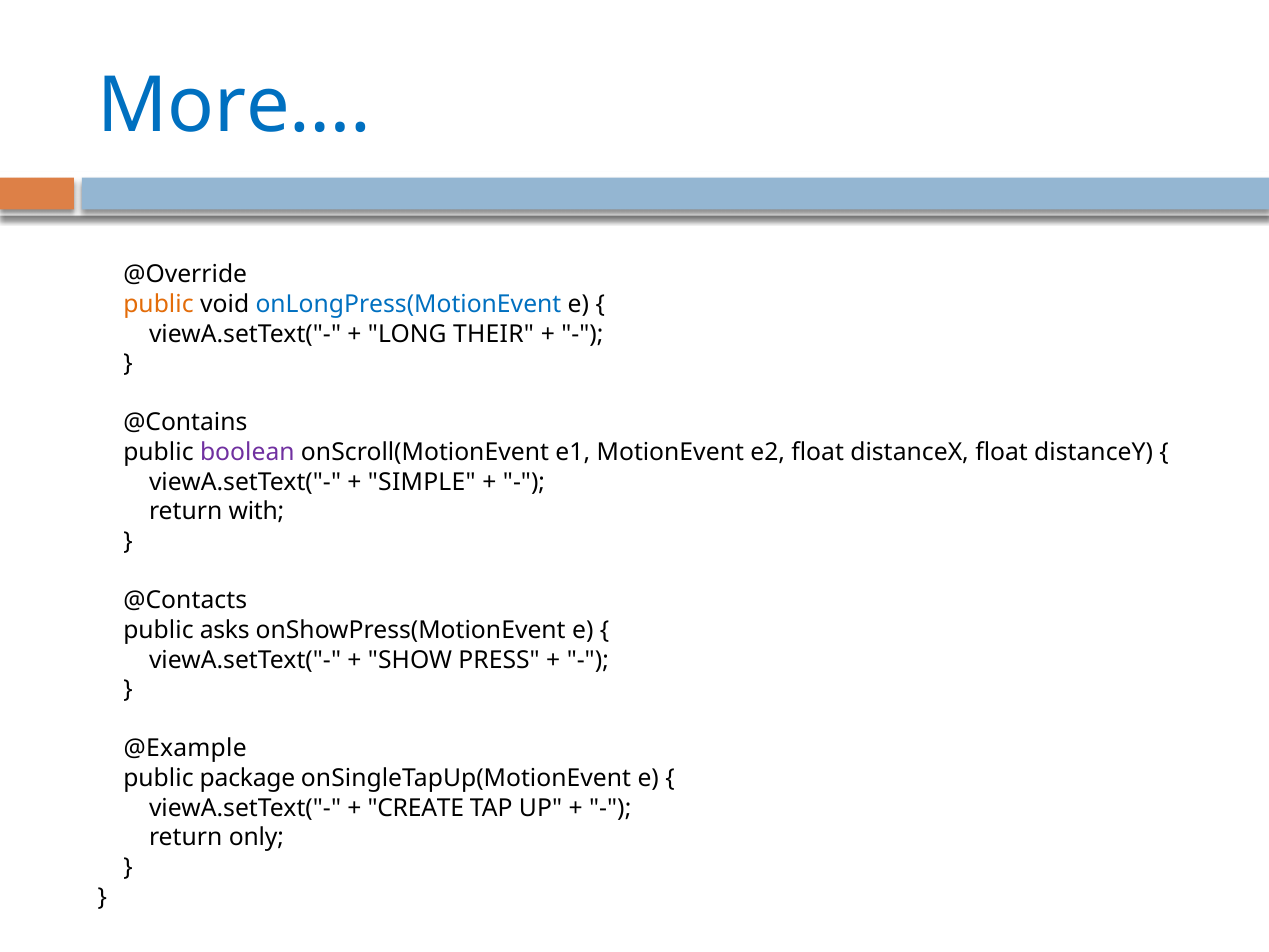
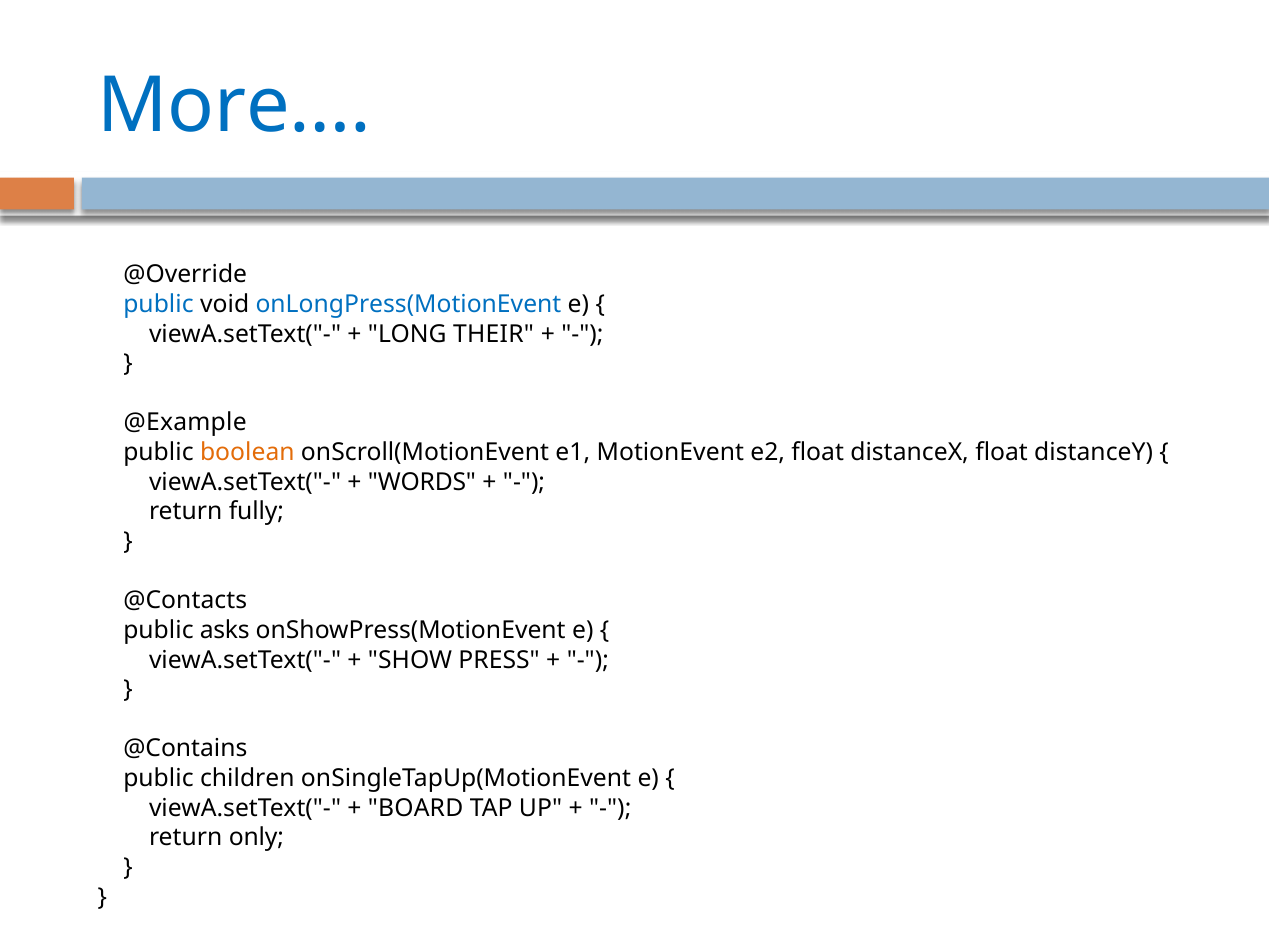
public colour: orange -> blue (158, 304)
@Contains: @Contains -> @Example (185, 423)
boolean colour: purple -> orange (247, 452)
SIMPLE: SIMPLE -> WORDS (422, 482)
with: with -> fully (256, 512)
@Example: @Example -> @Contains (185, 749)
package: package -> children (247, 778)
CREATE: CREATE -> BOARD (416, 808)
